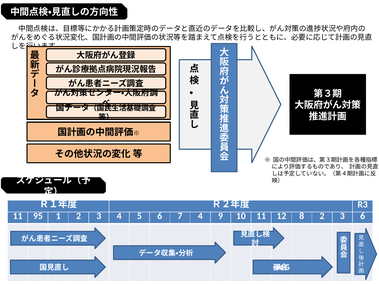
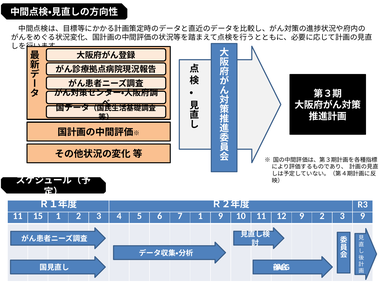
95: 95 -> 15 (38, 216)
7 4: 4 -> 1 (200, 216)
12 8: 8 -> 9 (302, 216)
3 6: 6 -> 9 (363, 216)
